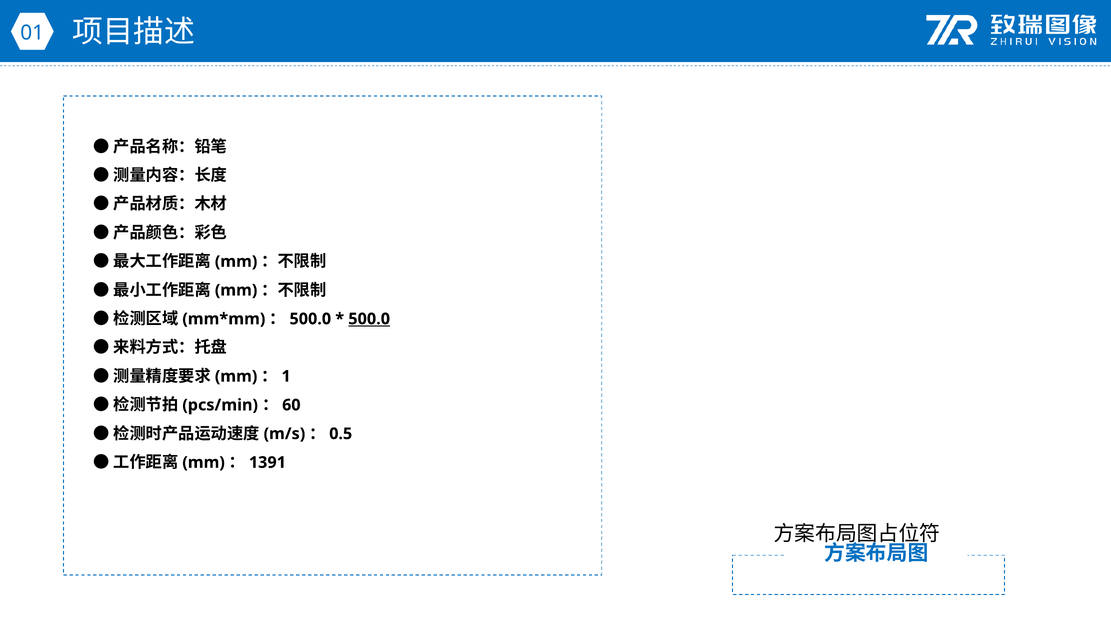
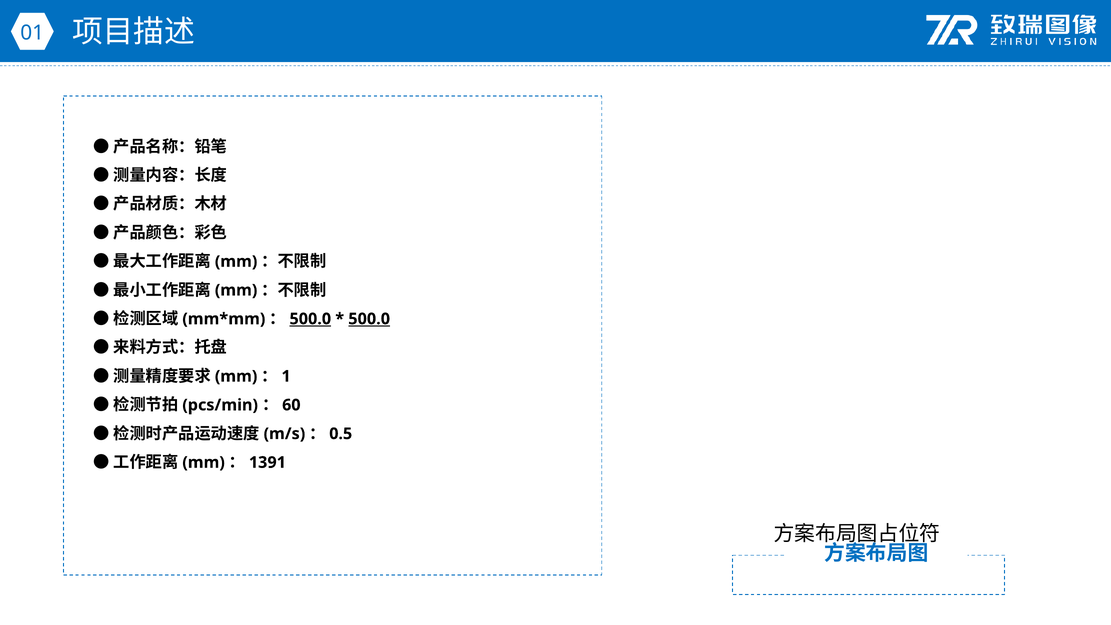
500.0 underline: none -> present (310, 319)
